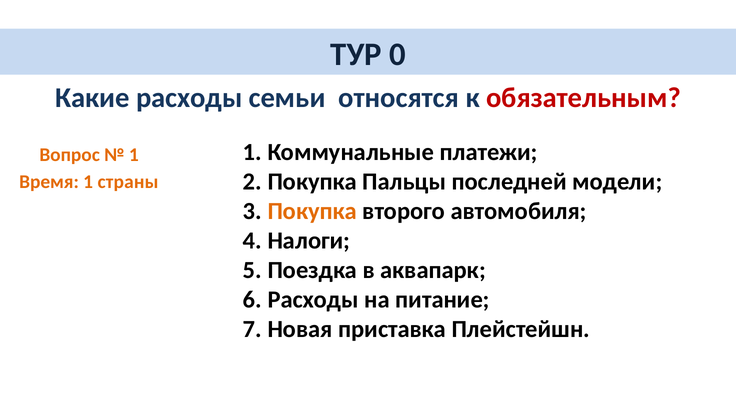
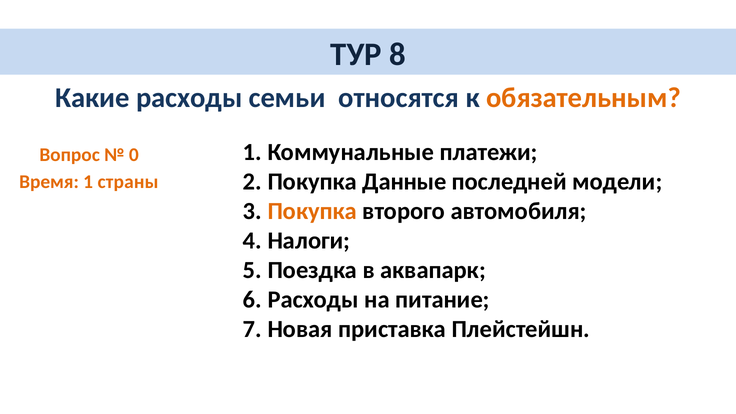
0: 0 -> 8 (398, 54)
обязательным colour: red -> orange (583, 98)
1: 1 -> 0 (134, 155)
Пальцы: Пальцы -> Данные (404, 182)
